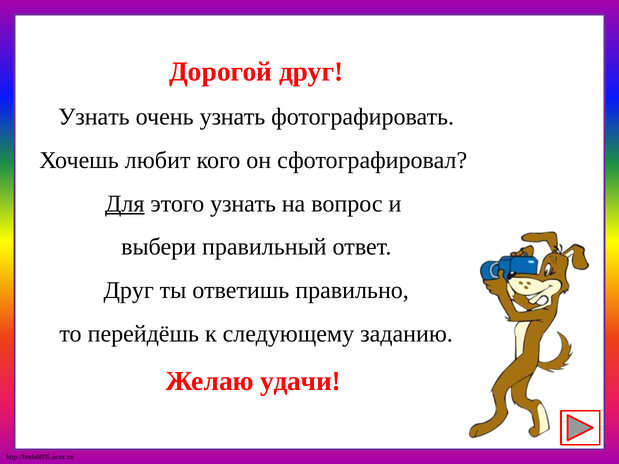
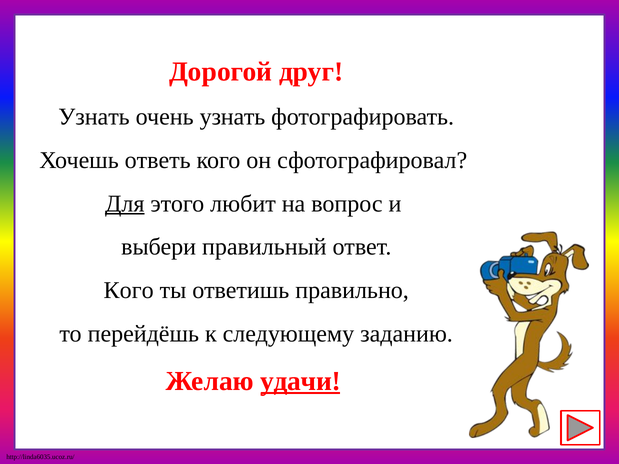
любит: любит -> ответь (158, 160)
этого узнать: узнать -> любит (243, 204)
Друг: Друг -> Кого (129, 290)
удачи underline: none -> present (301, 381)
